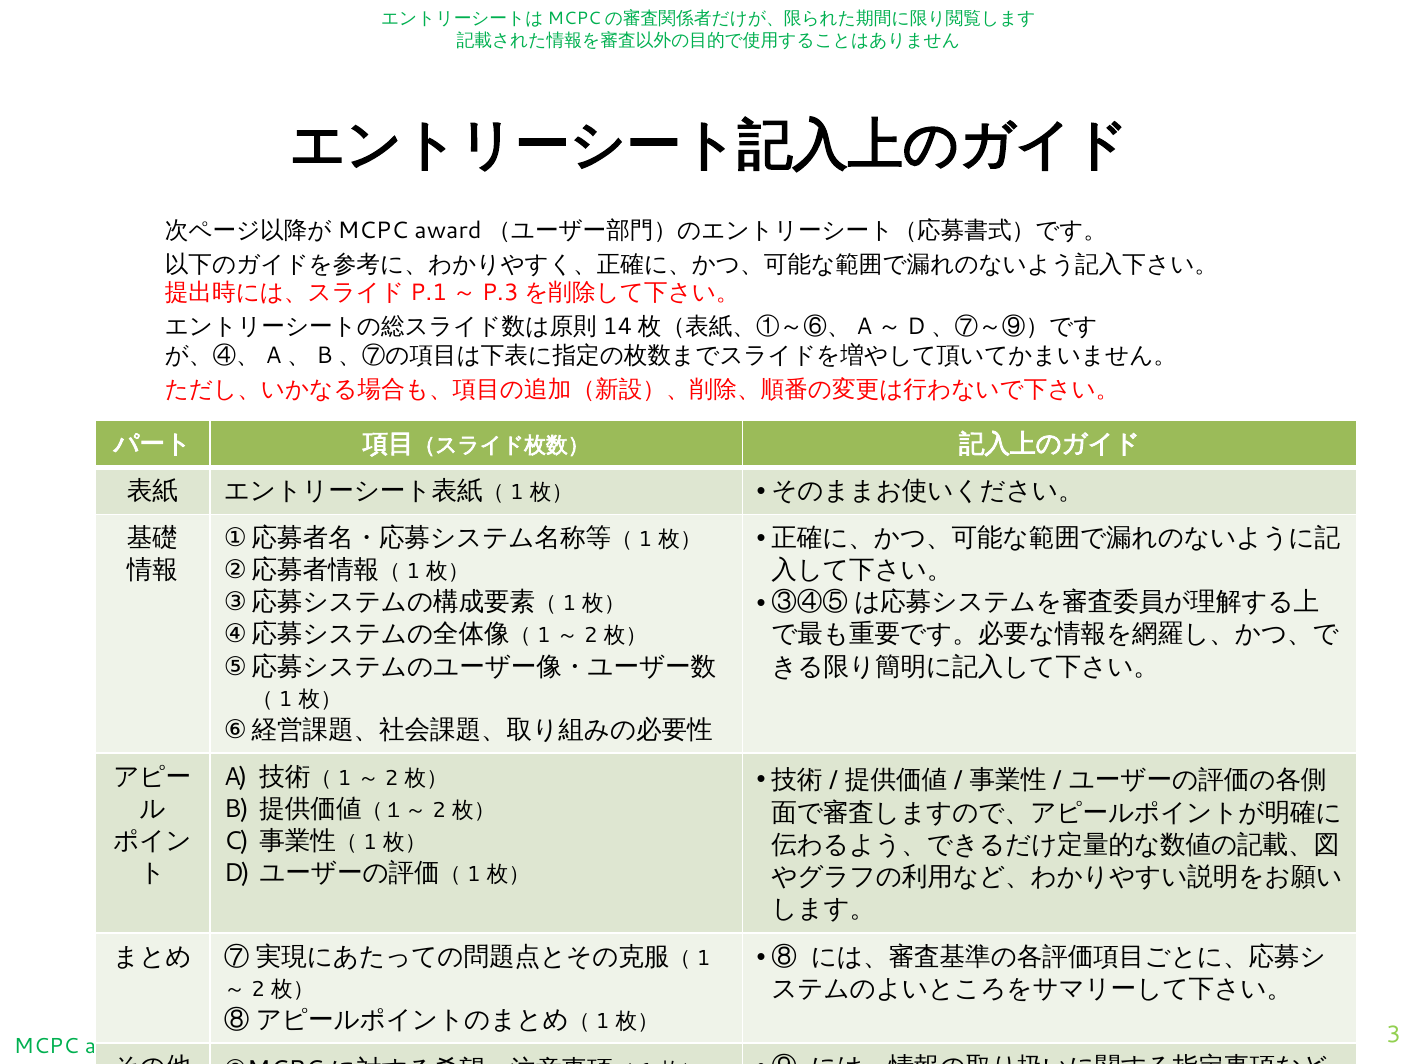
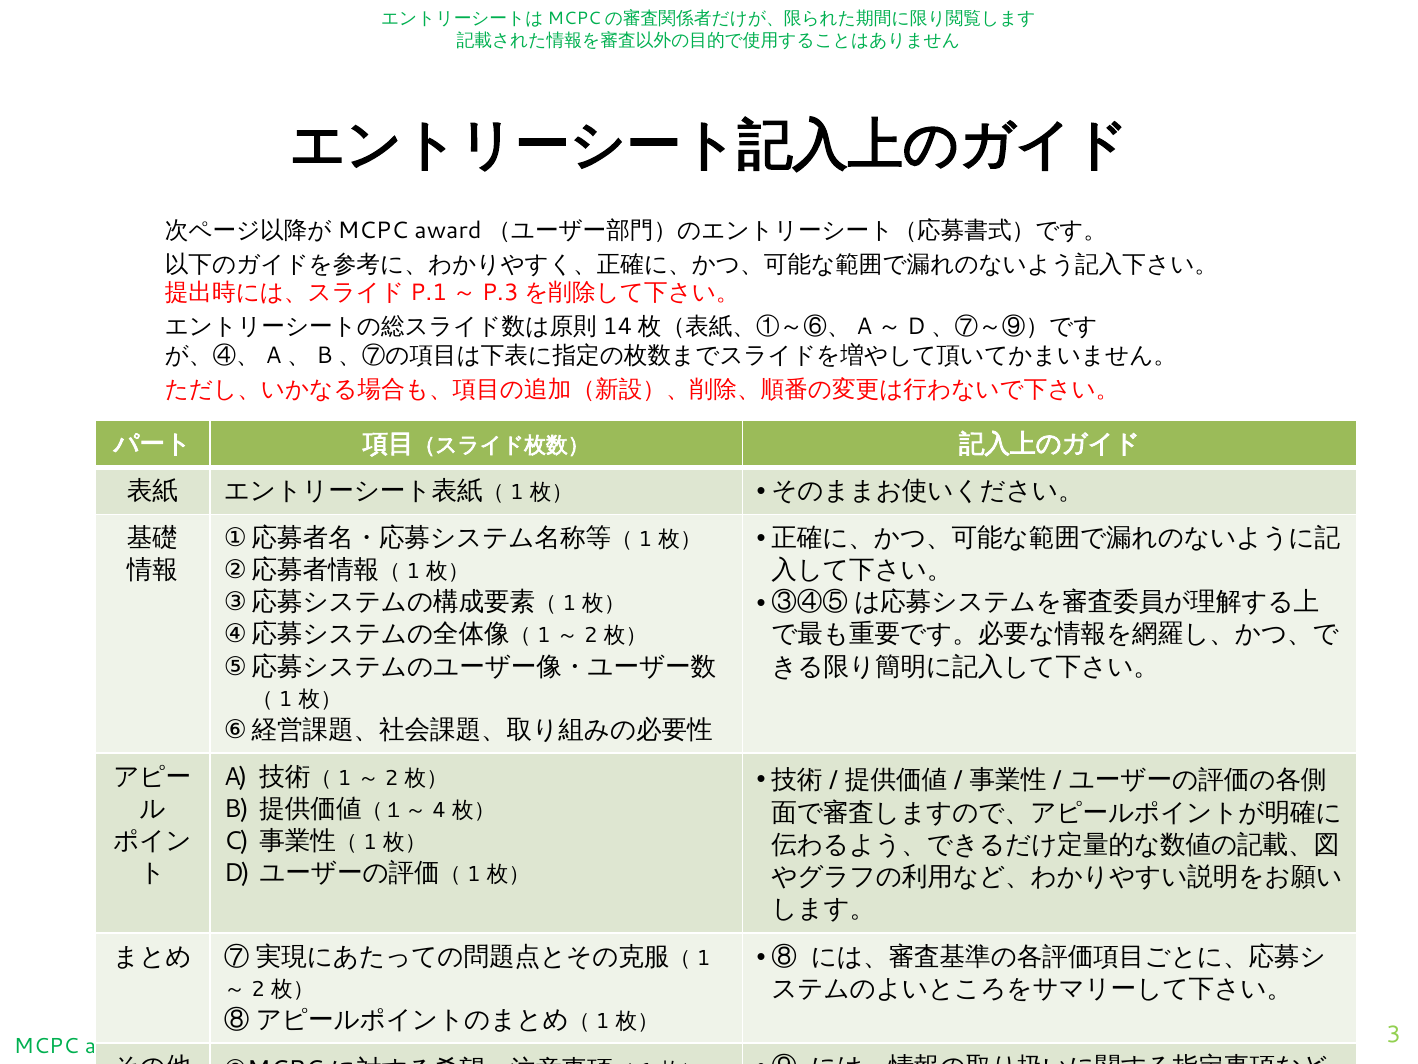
2: 2 -> 4 (439, 810)
